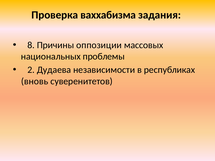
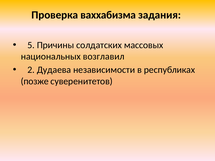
8: 8 -> 5 (31, 45)
оппозиции: оппозиции -> солдатских (99, 45)
проблемы: проблемы -> возглавил (104, 57)
вновь: вновь -> позже (35, 81)
